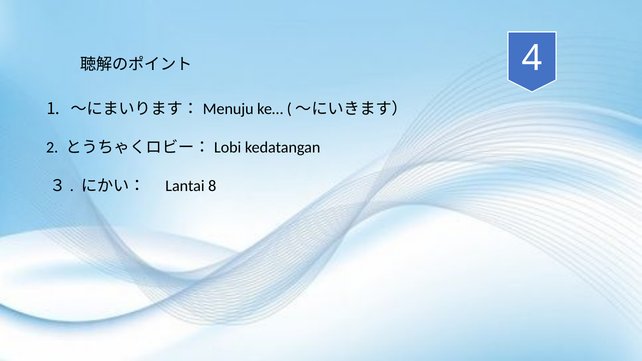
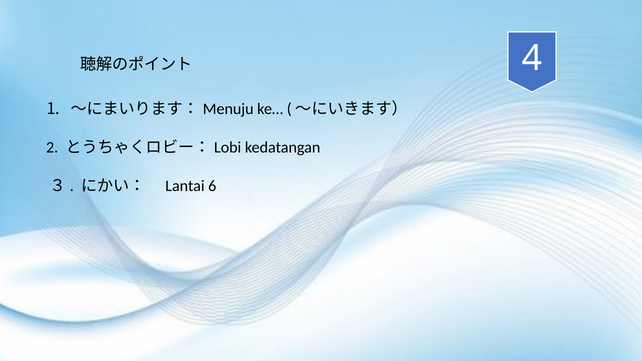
8: 8 -> 6 (212, 186)
